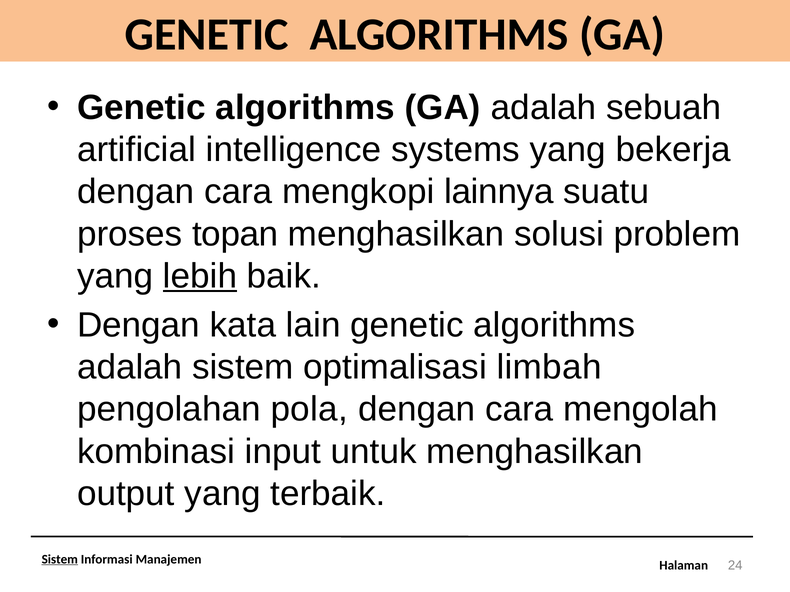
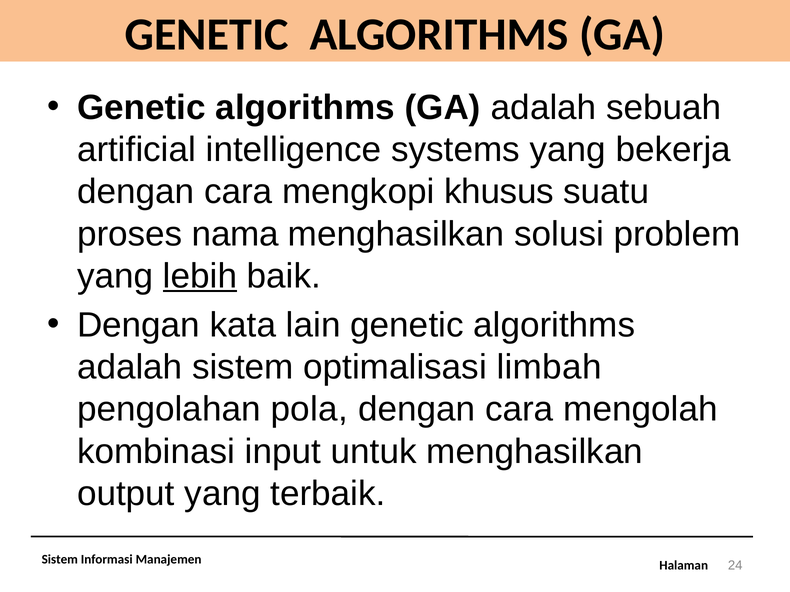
lainnya: lainnya -> khusus (499, 192)
topan: topan -> nama (235, 234)
Sistem underline: present -> none (60, 560)
